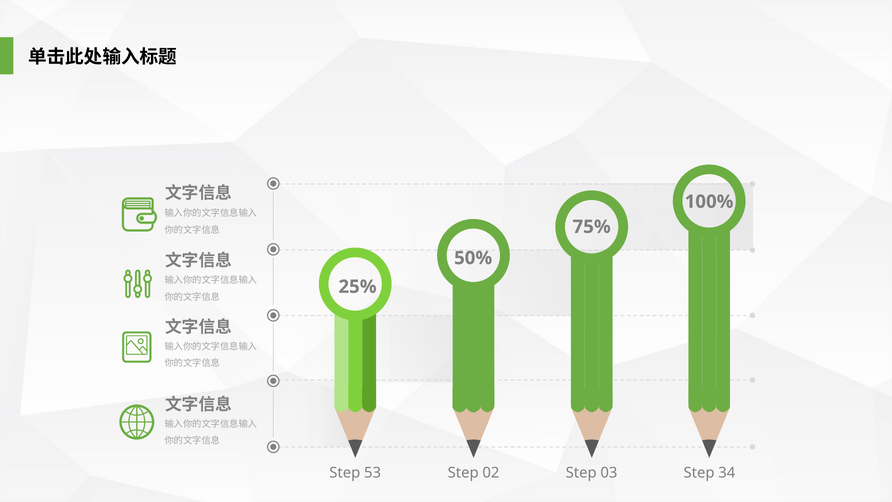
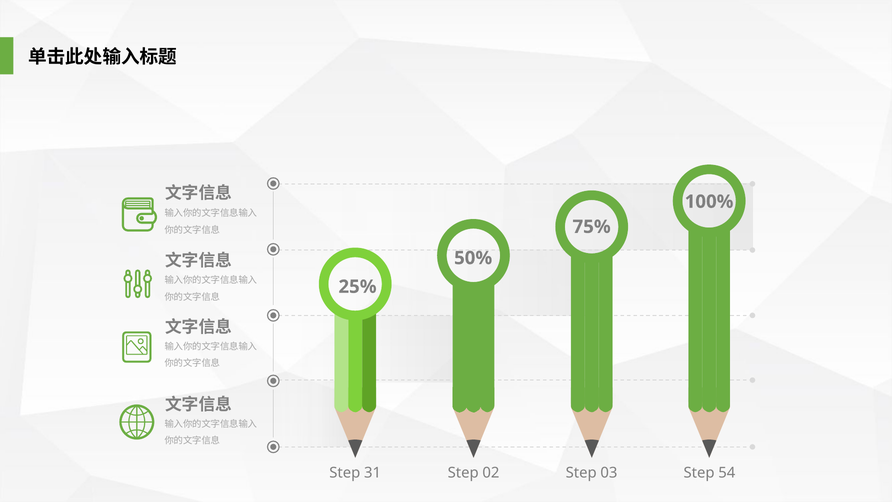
53: 53 -> 31 (373, 473)
34: 34 -> 54 (727, 473)
